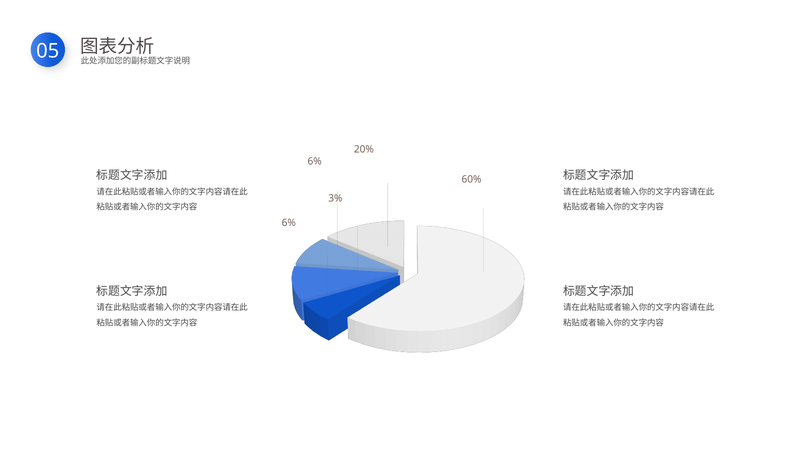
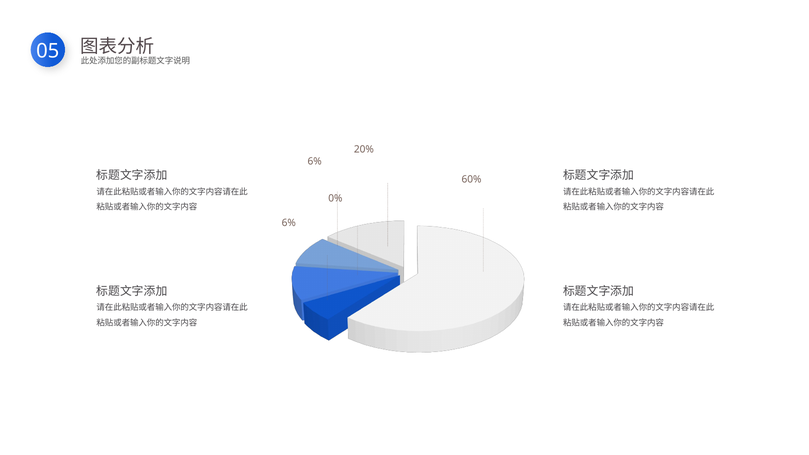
3%: 3% -> 0% (335, 198)
